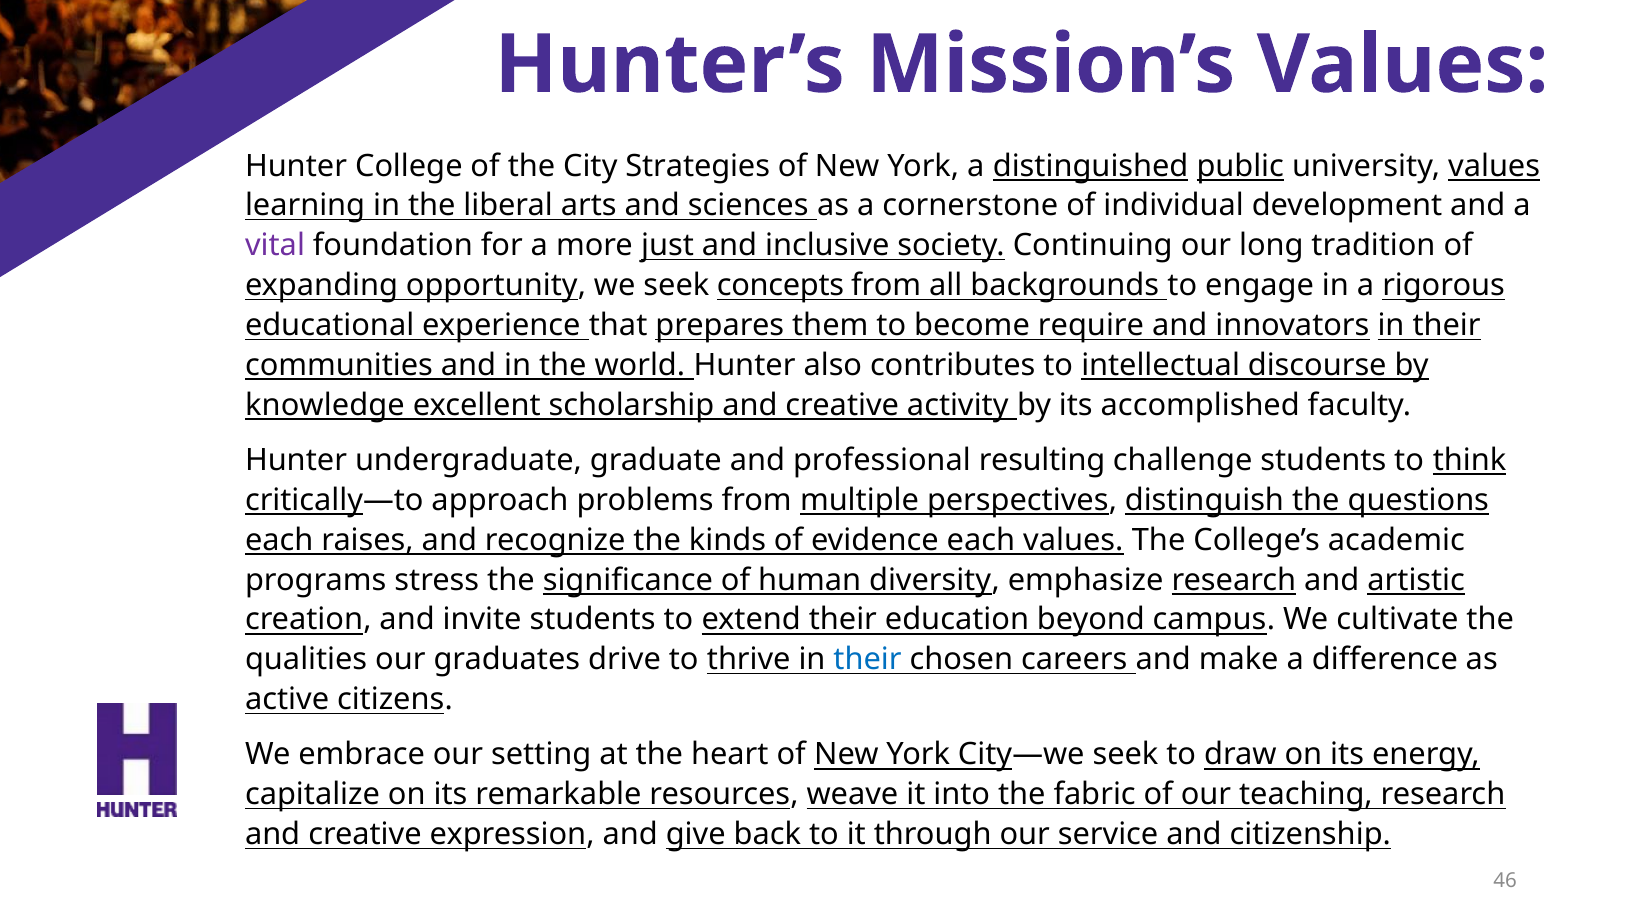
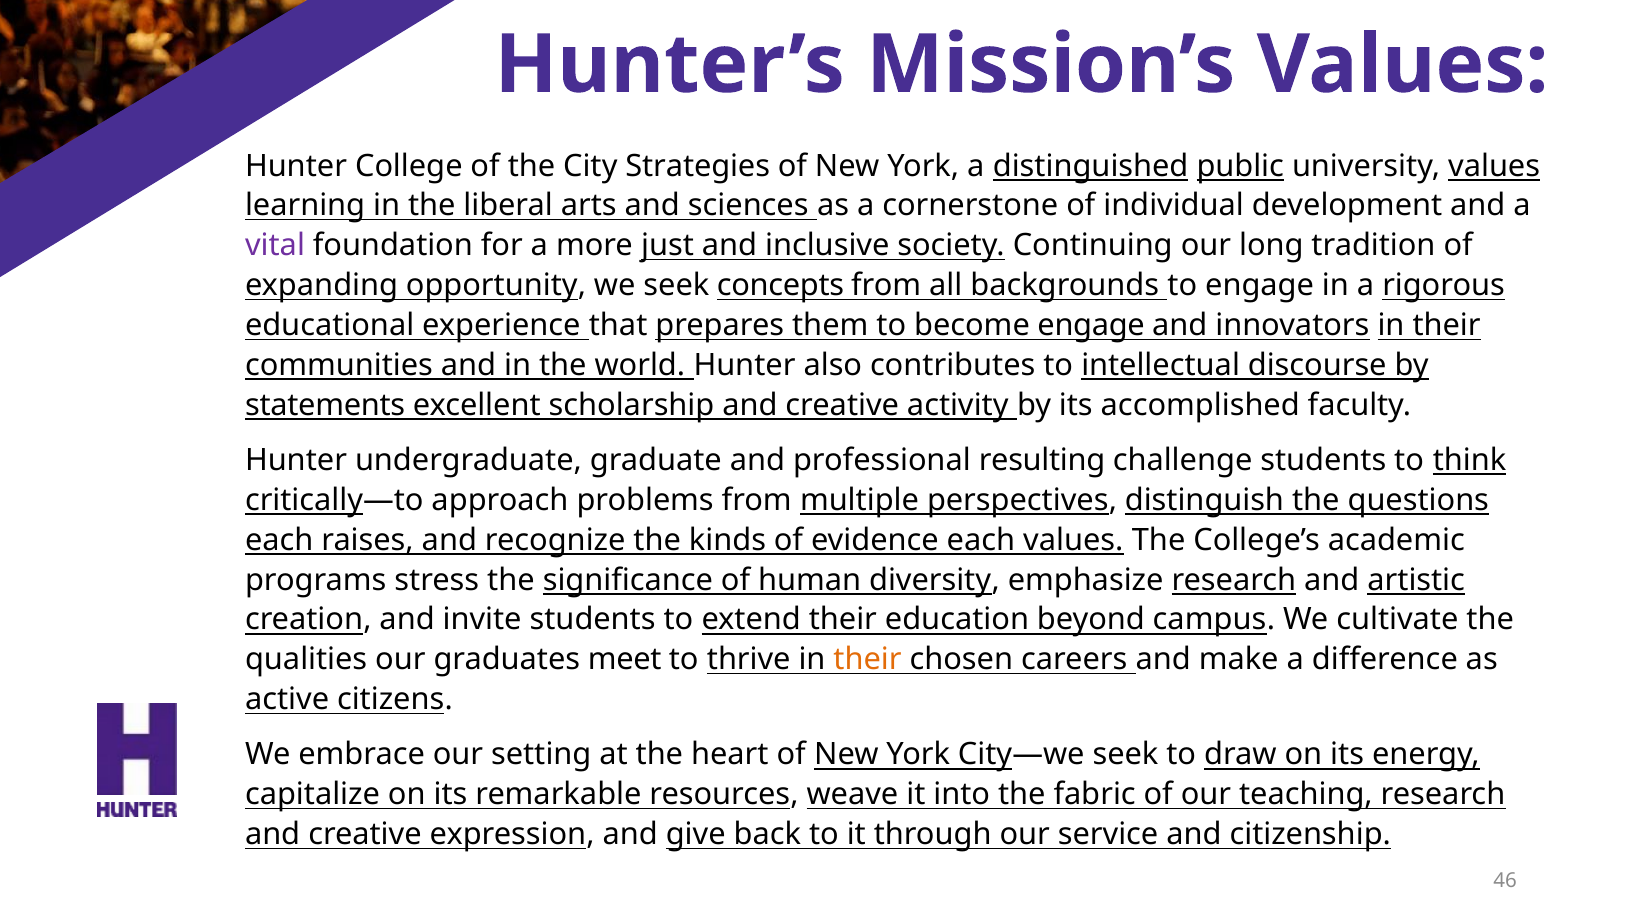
become require: require -> engage (1091, 325)
knowledge: knowledge -> statements (325, 405)
drive: drive -> meet (625, 659)
their colour: blue -> orange (868, 659)
